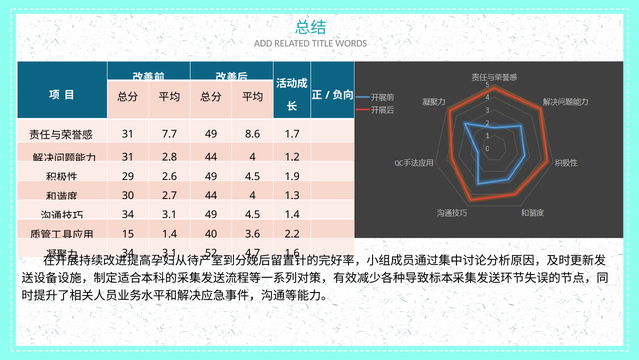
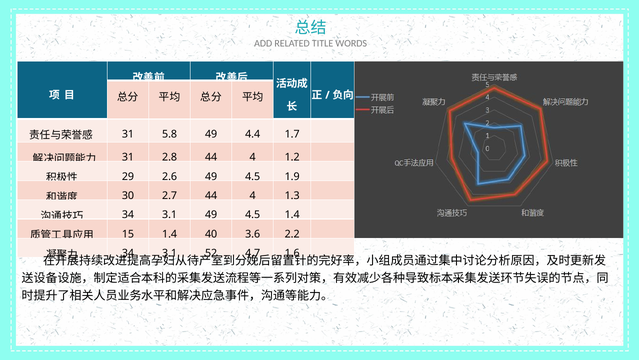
7.7: 7.7 -> 5.8 (170, 134)
8.6: 8.6 -> 4.4 (253, 134)
